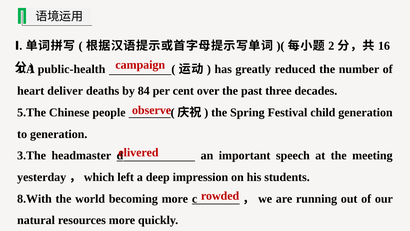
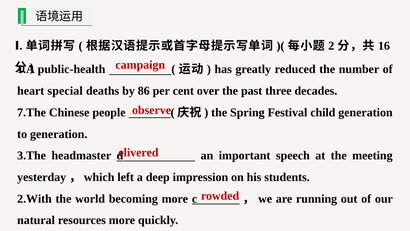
deliver: deliver -> special (65, 91)
84: 84 -> 86 (144, 91)
5.The: 5.The -> 7.The (32, 112)
8.With: 8.With -> 2.With (34, 199)
